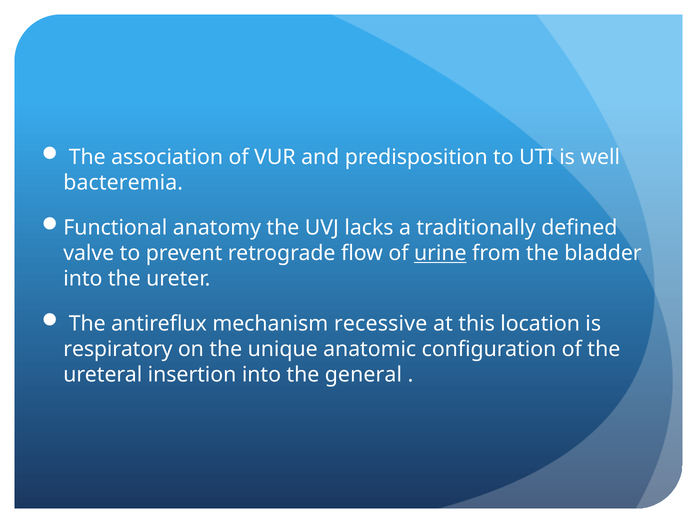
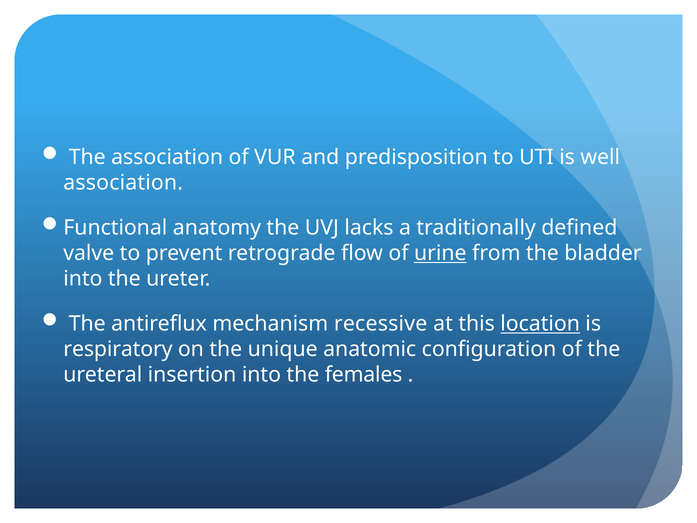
bacteremia: bacteremia -> association (123, 183)
location underline: none -> present (540, 324)
general: general -> females (364, 375)
